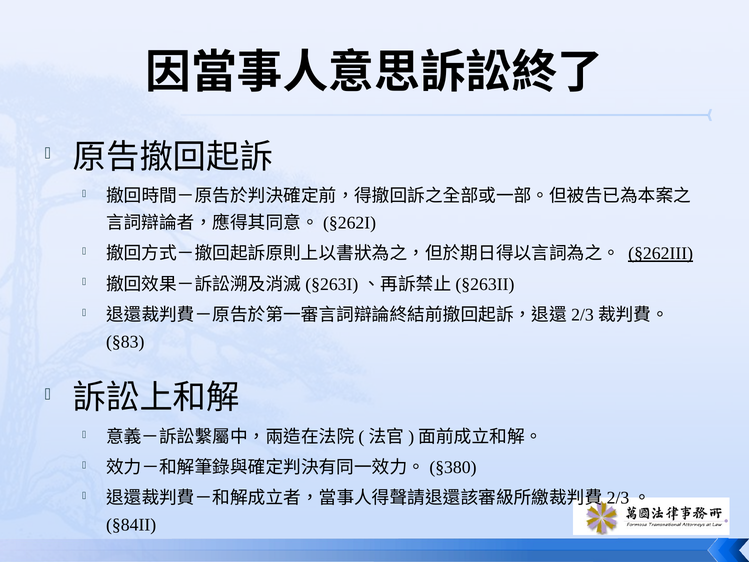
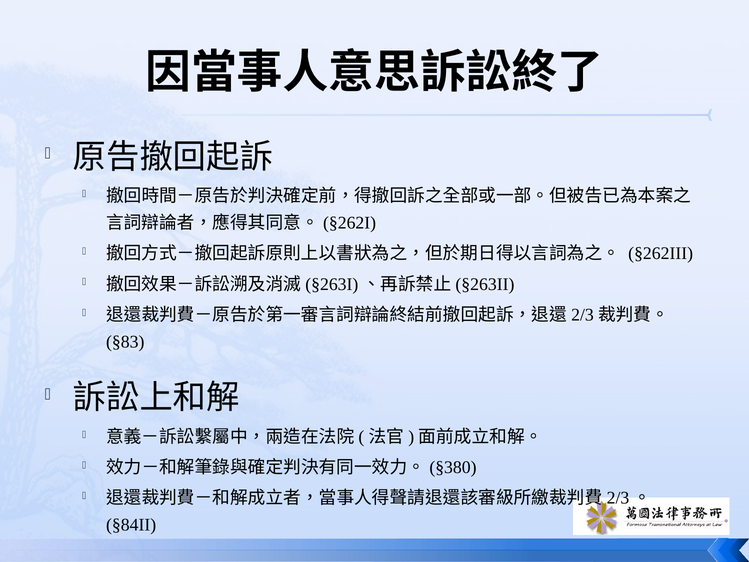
§262III underline: present -> none (661, 254)
